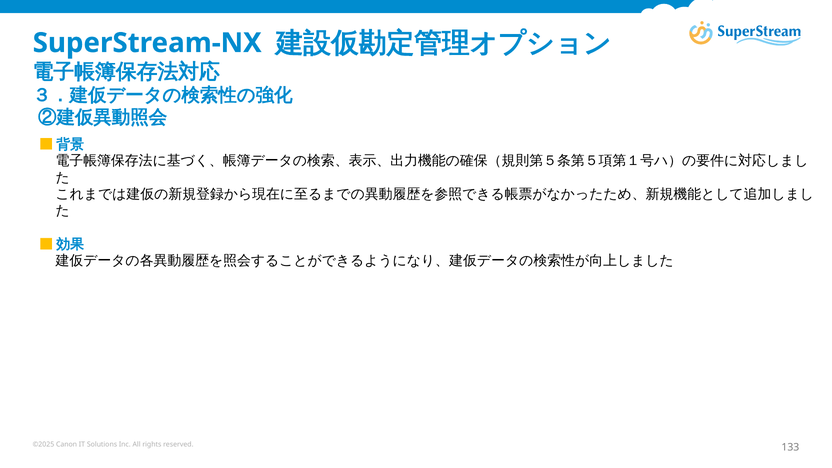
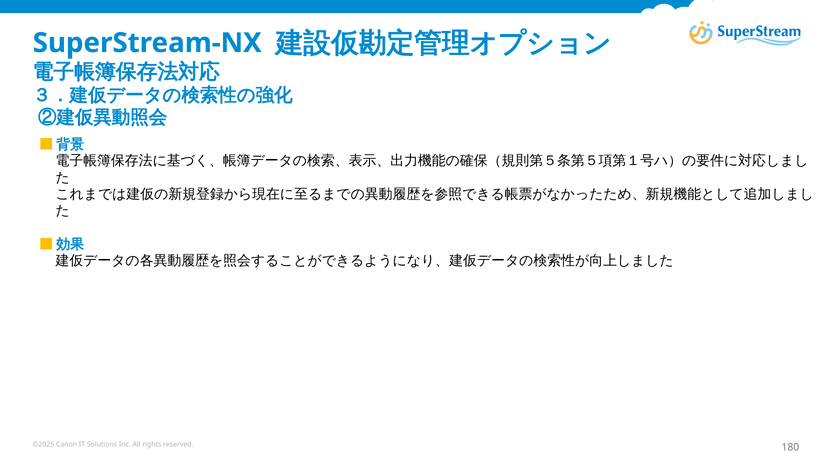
133: 133 -> 180 (790, 447)
